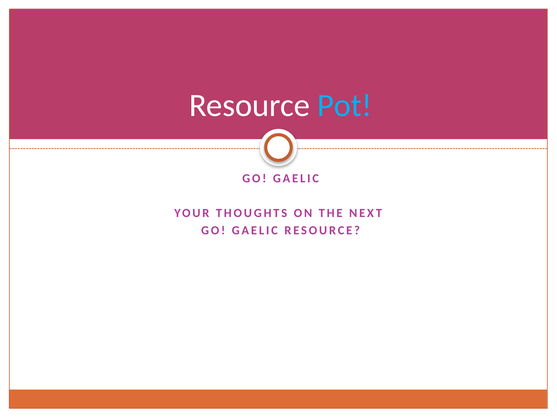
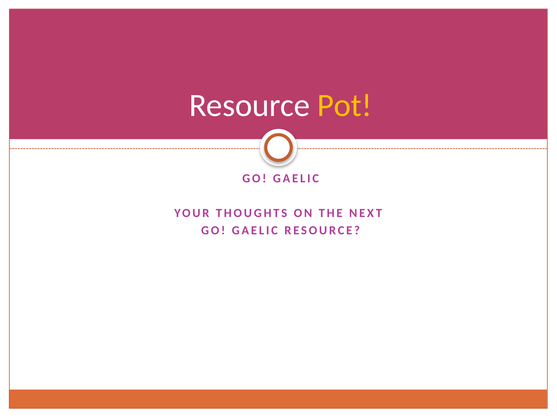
Pot colour: light blue -> yellow (345, 105)
